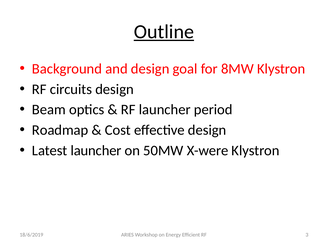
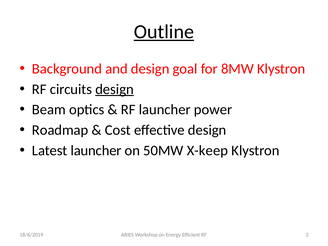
design underline: none -> present (115, 89)
period: period -> power (213, 110)
X-were: X-were -> X-keep (207, 150)
